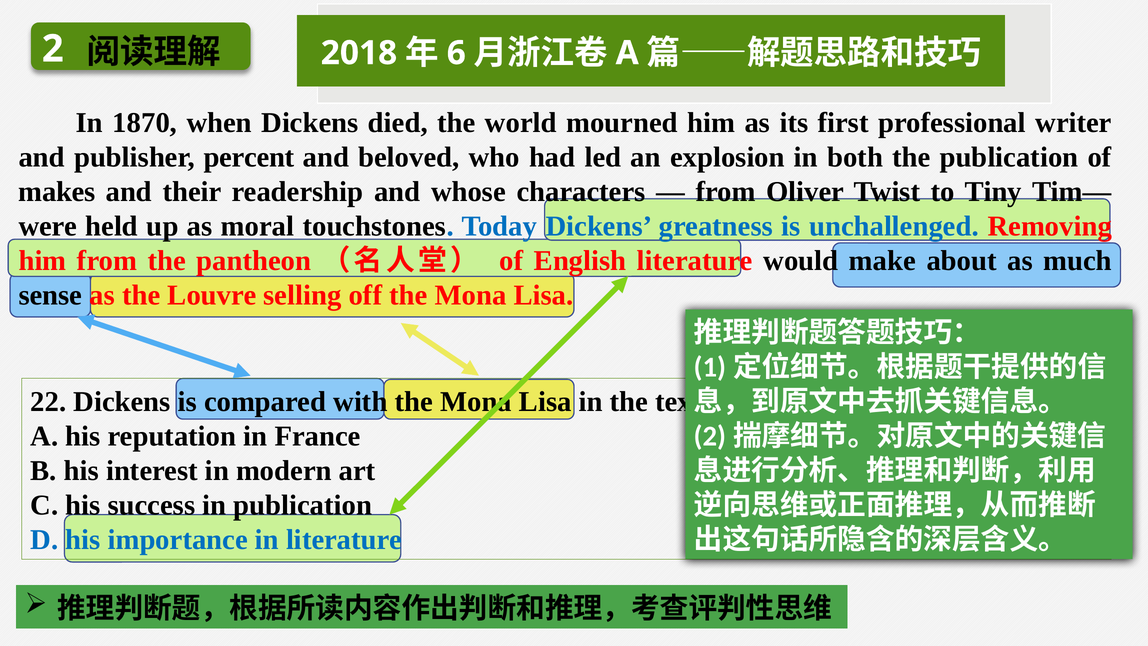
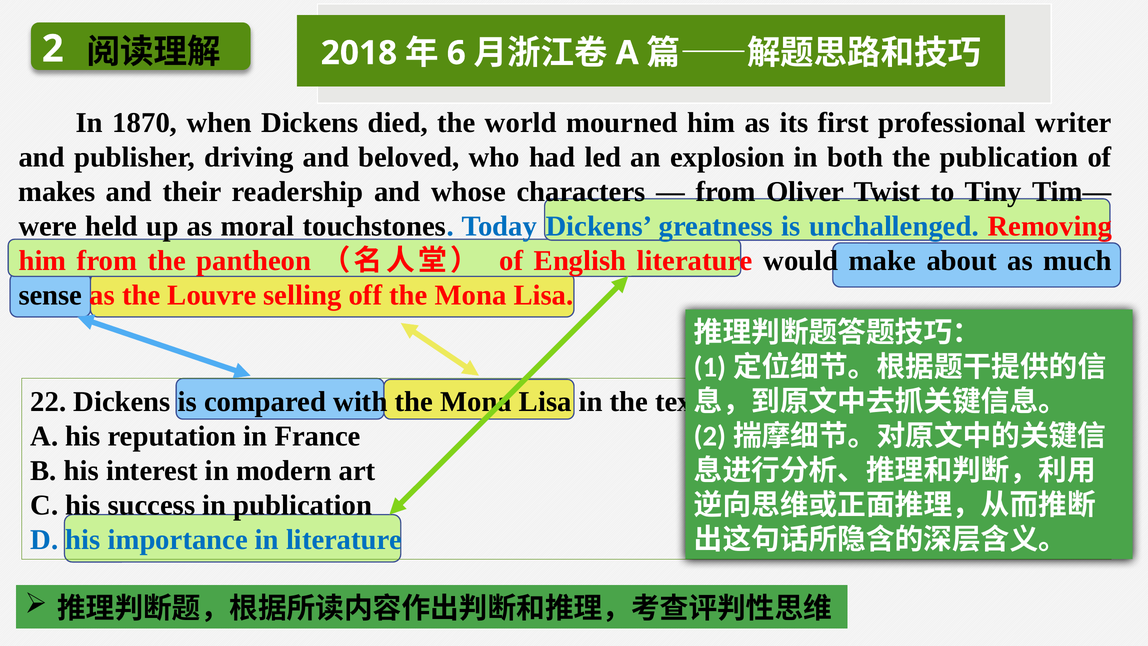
percent: percent -> driving (249, 157)
